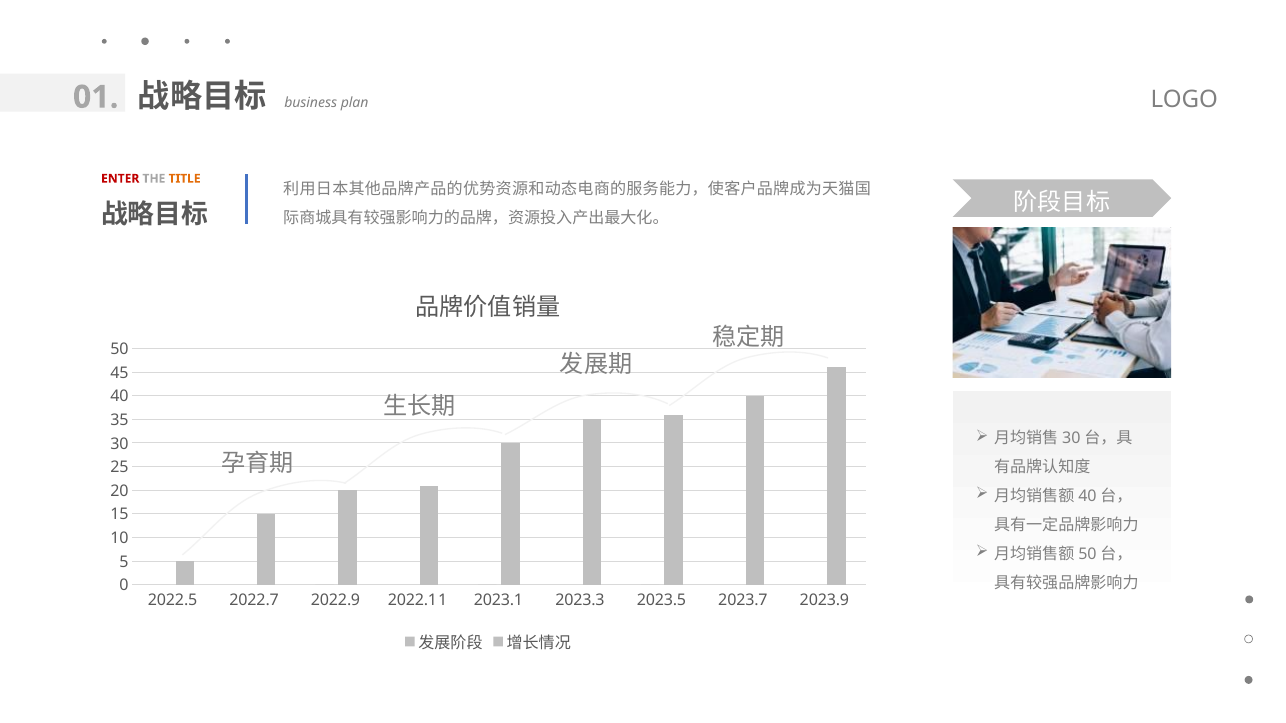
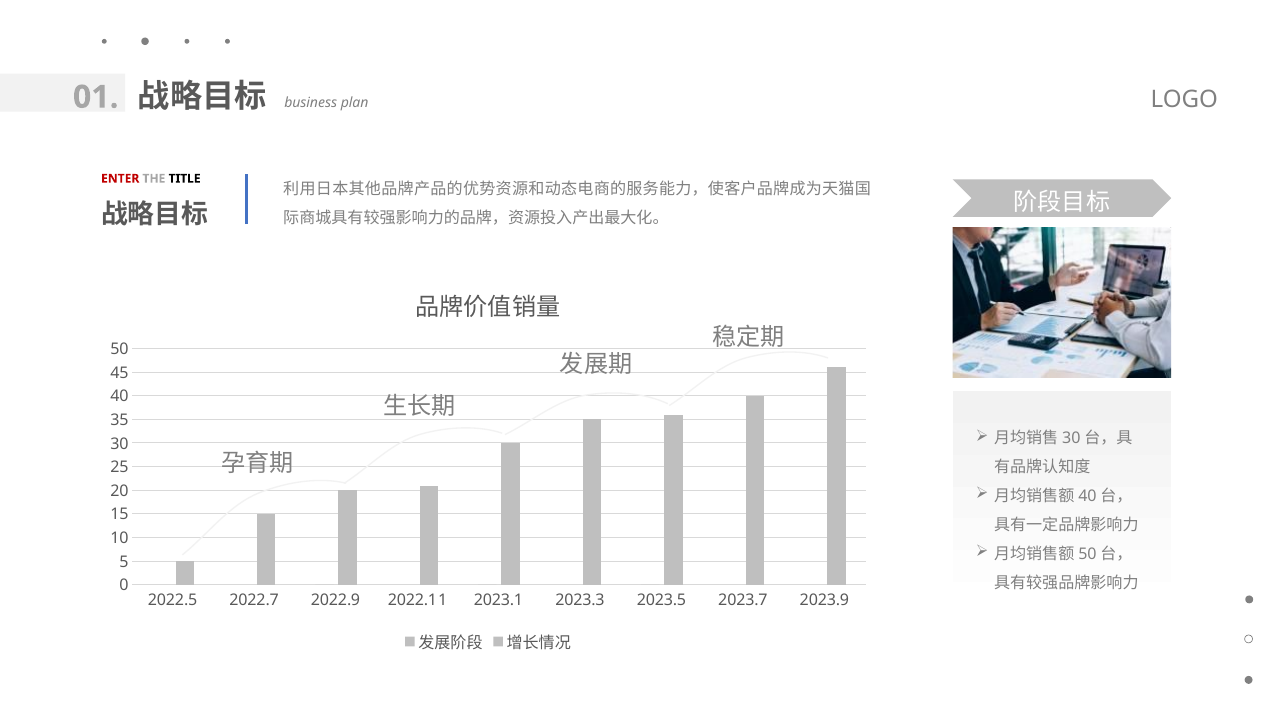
TITLE colour: orange -> black (185, 179)
